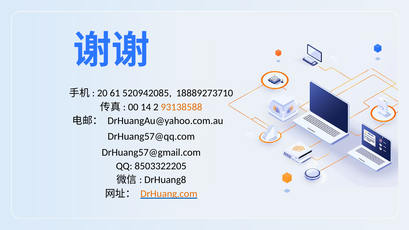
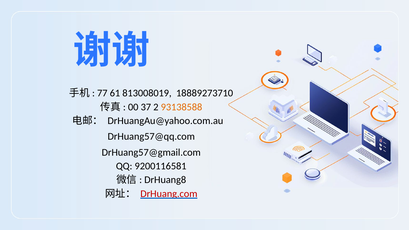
20: 20 -> 77 (102, 93)
520942085: 520942085 -> 813008019 (147, 93)
14: 14 -> 37 (146, 107)
8503322205: 8503322205 -> 9200116581 (161, 166)
DrHuang.com colour: orange -> red (169, 194)
